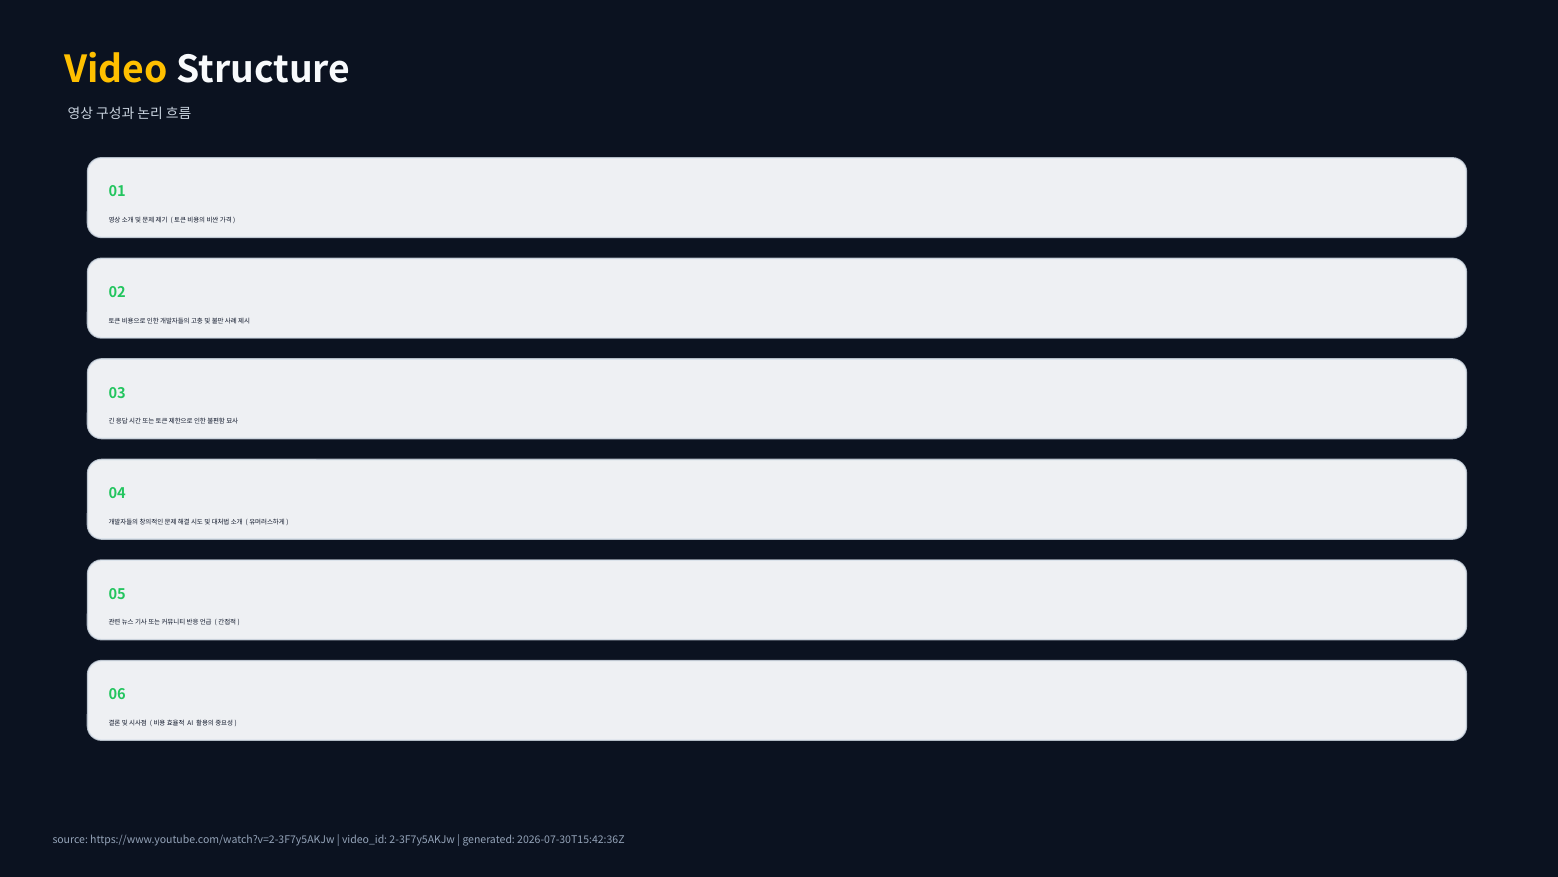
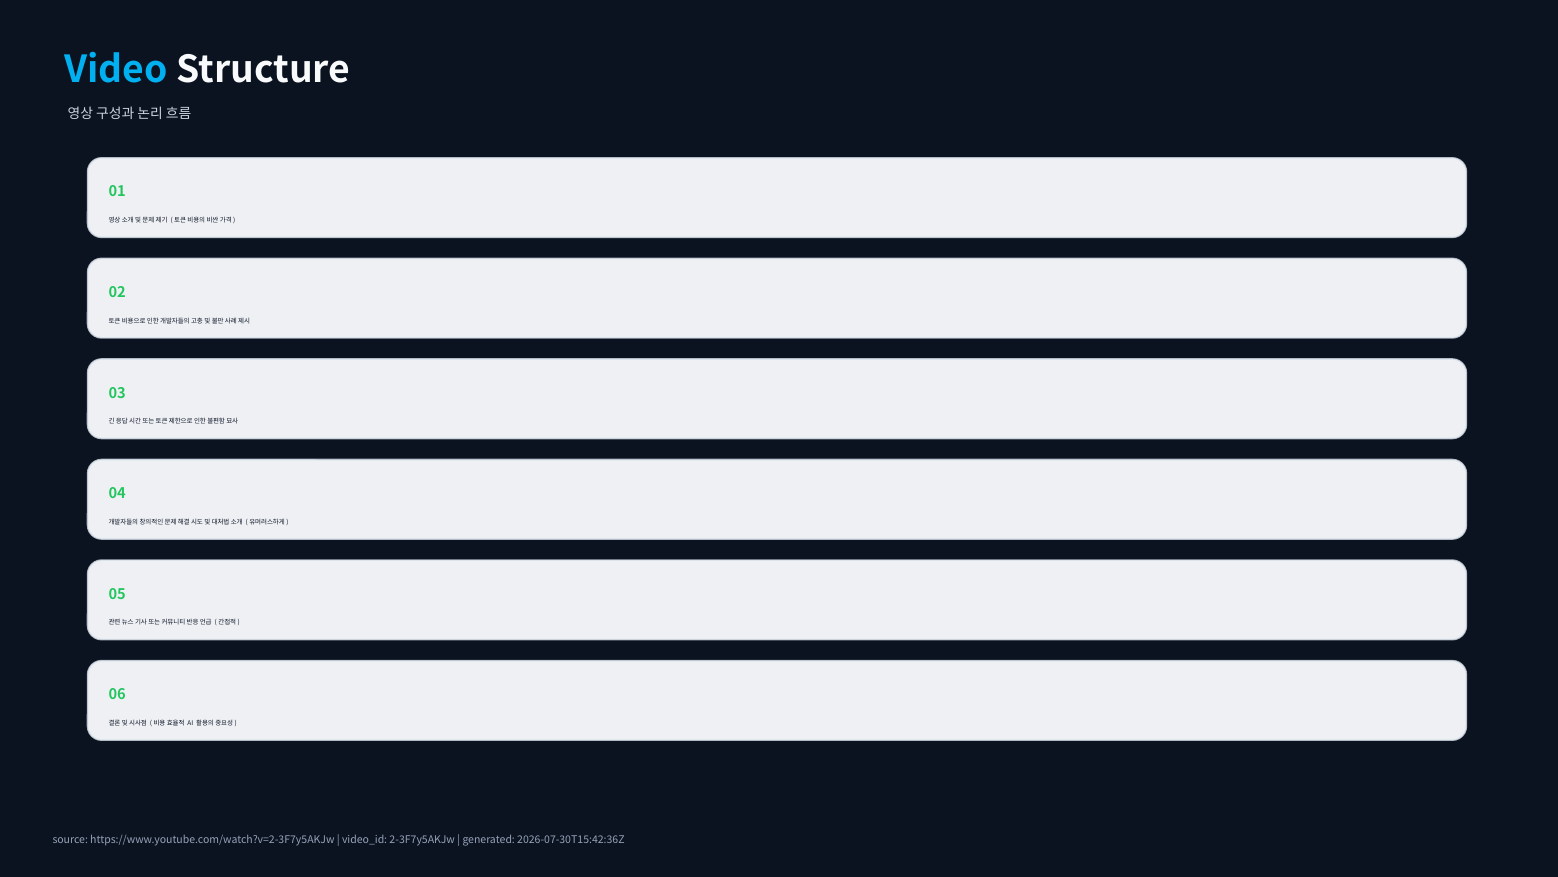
Video colour: yellow -> light blue (116, 70)
